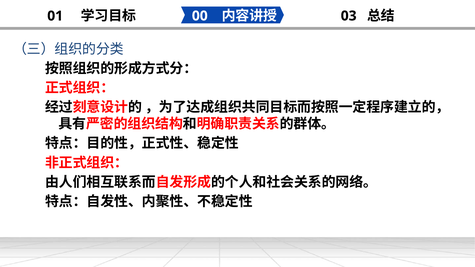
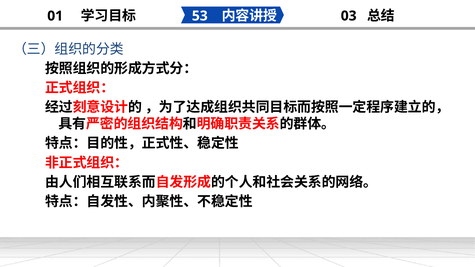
00: 00 -> 53 (200, 16)
